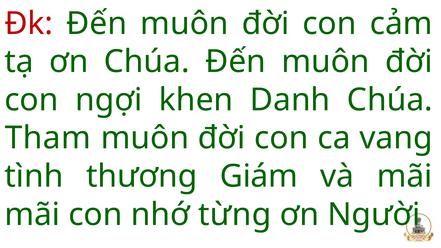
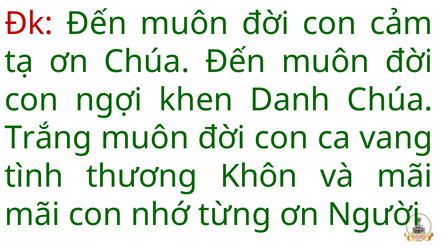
Tham: Tham -> Trắng (48, 138)
Giám: Giám -> Khôn (259, 176)
